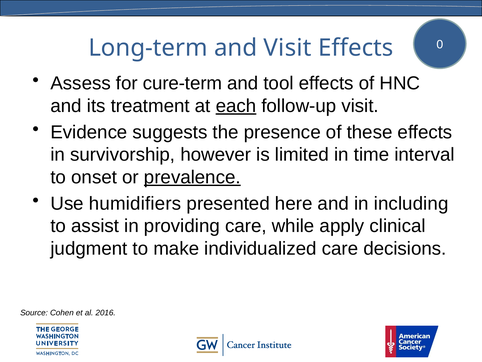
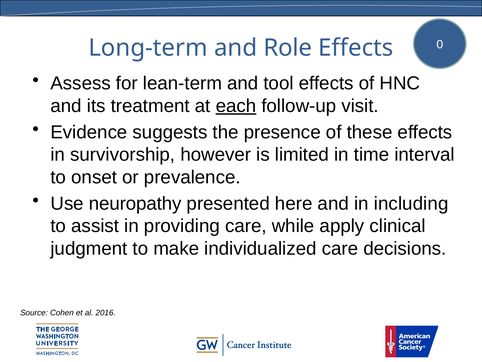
and Visit: Visit -> Role (288, 48)
cure-term: cure-term -> lean-term (182, 83)
prevalence underline: present -> none (192, 177)
humidifiers: humidifiers -> neuropathy (135, 203)
